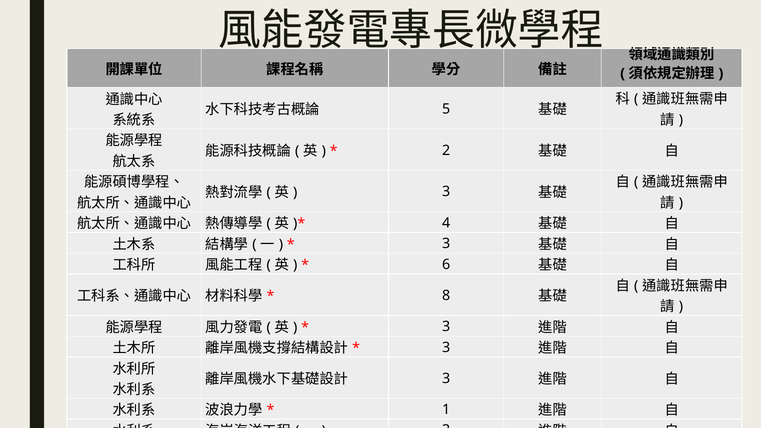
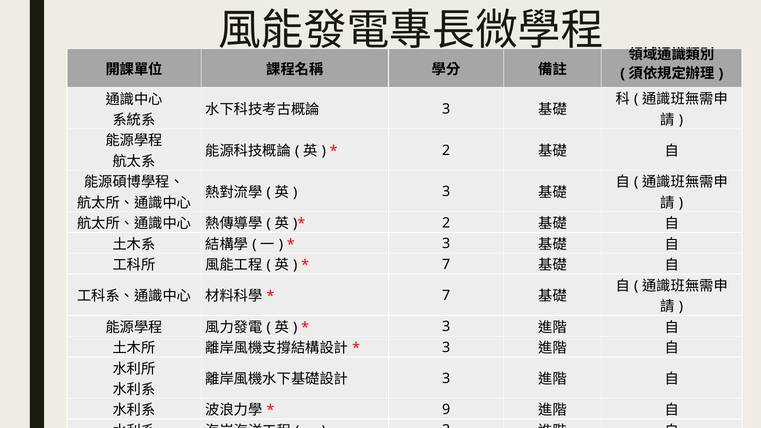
5: 5 -> 3 (446, 109)
4: 4 -> 2 (446, 223)
6: 6 -> 7 (446, 264)
8: 8 -> 7 (446, 296)
1: 1 -> 9 (446, 410)
